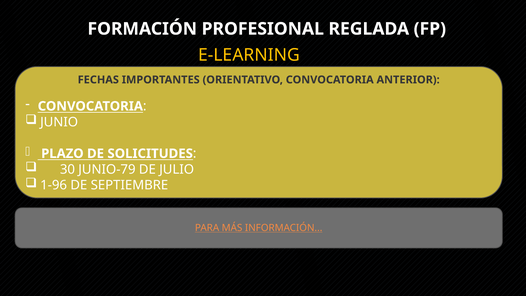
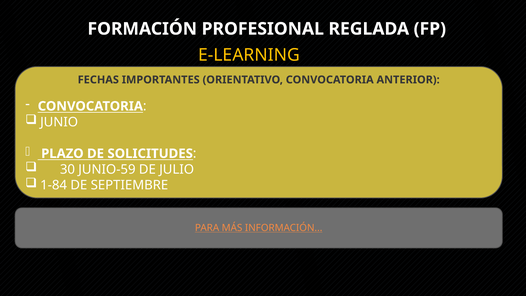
JUNIO-79: JUNIO-79 -> JUNIO-59 (107, 169)
1-96: 1-96 -> 1-84 (54, 185)
